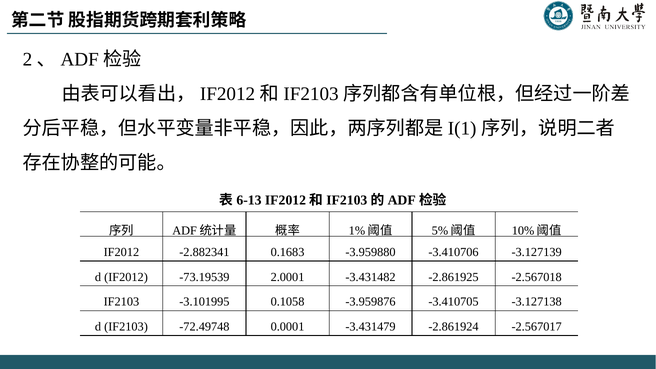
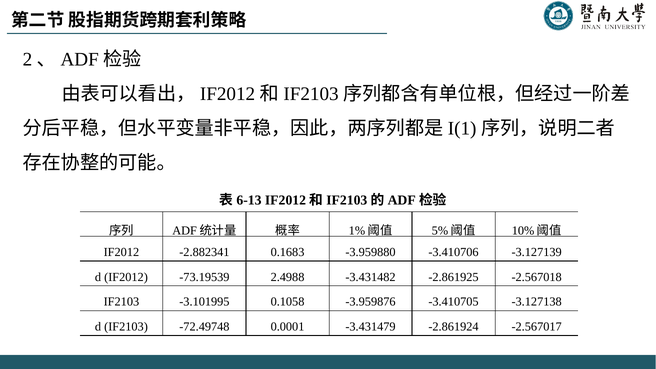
2.0001: 2.0001 -> 2.4988 (288, 277)
